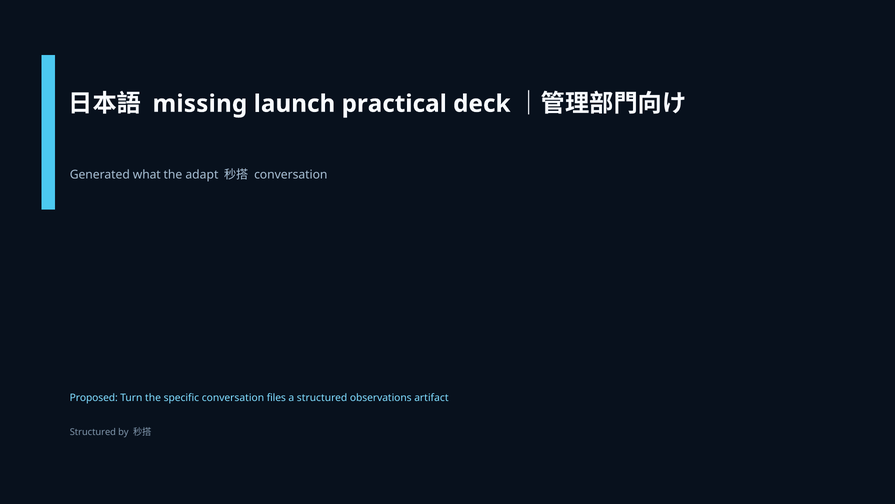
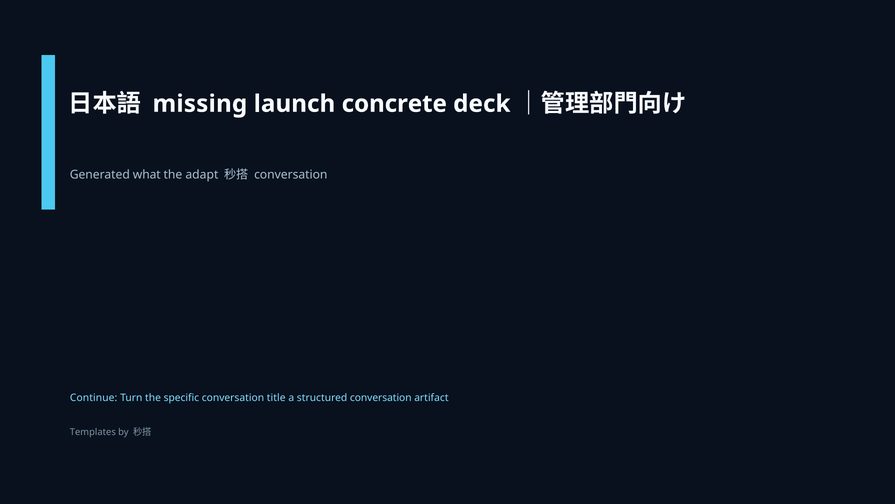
practical: practical -> concrete (394, 104)
Proposed: Proposed -> Continue (94, 397)
files: files -> title (276, 397)
structured observations: observations -> conversation (381, 397)
Structured: Structured -> Templates (93, 432)
